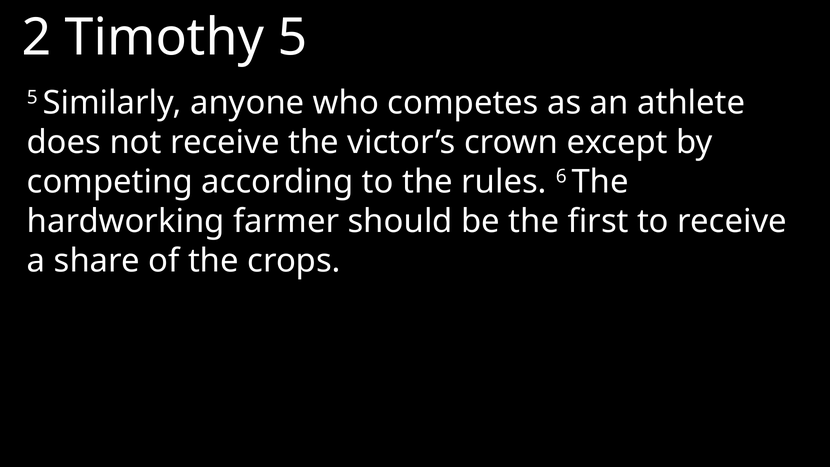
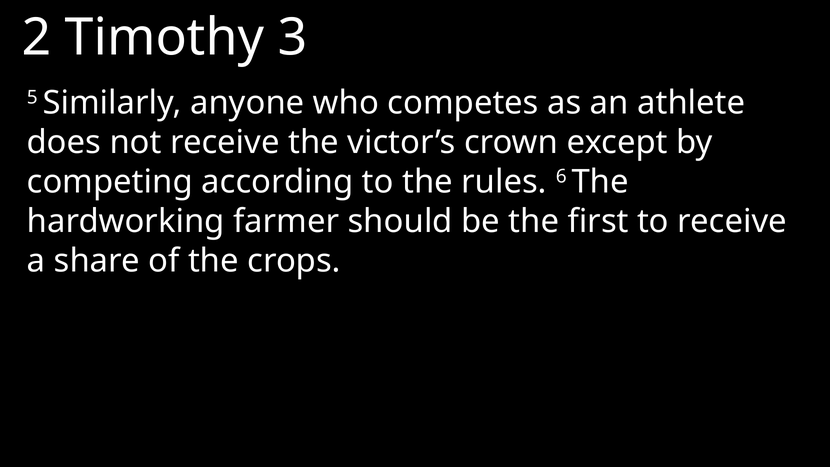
Timothy 5: 5 -> 3 (292, 38)
